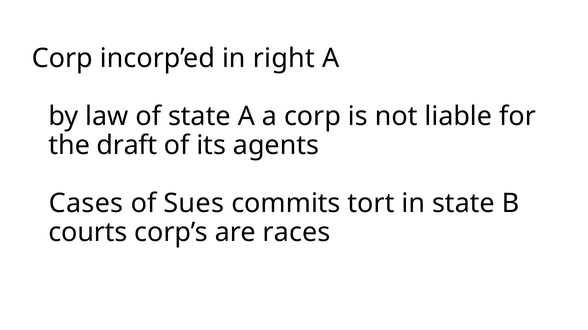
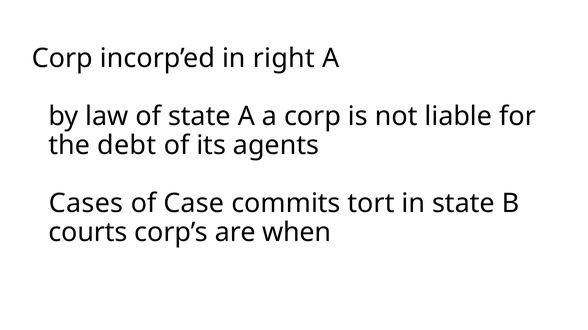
draft: draft -> debt (127, 146)
Sues: Sues -> Case (194, 204)
races: races -> when (297, 233)
